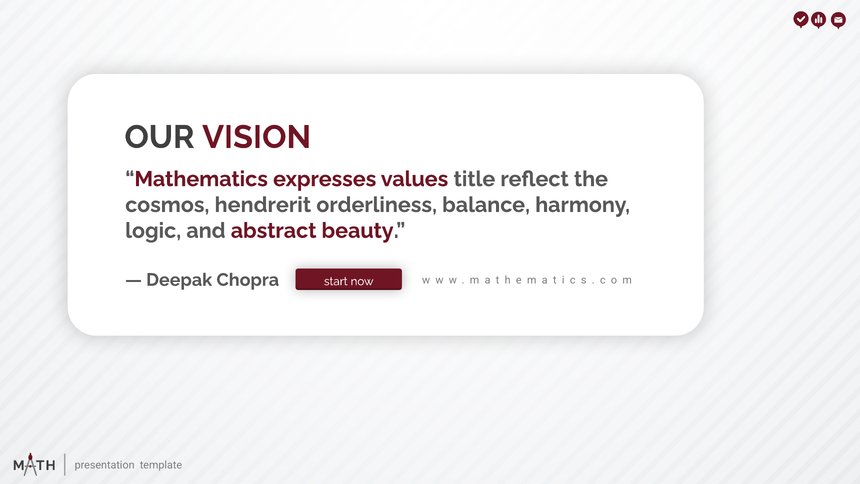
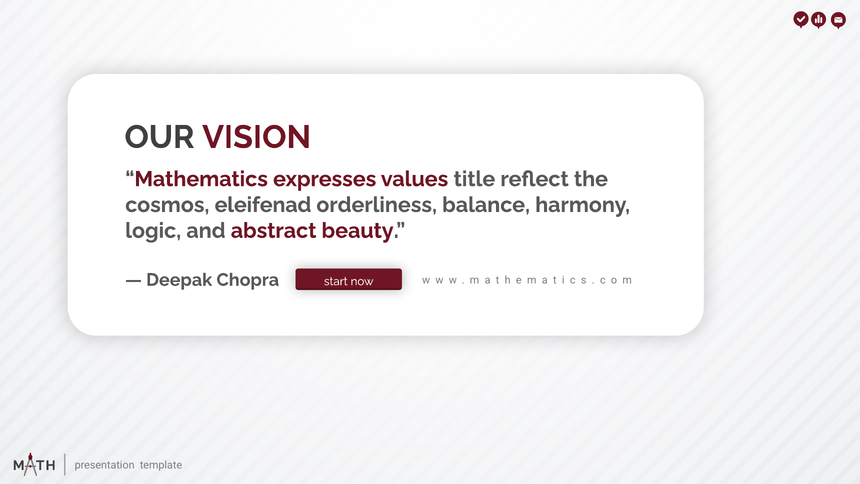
hendrerit: hendrerit -> eleifenad (263, 205)
